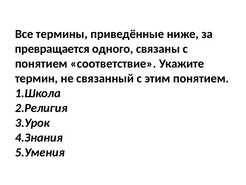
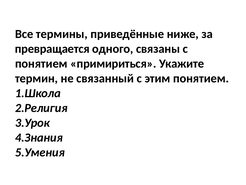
соответствие: соответствие -> примириться (113, 63)
